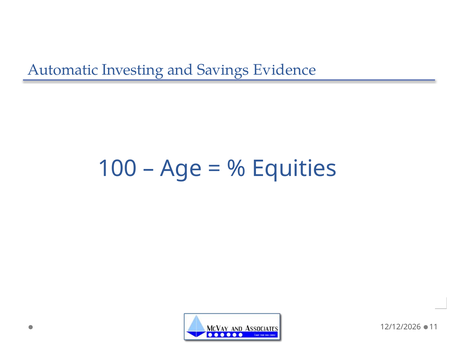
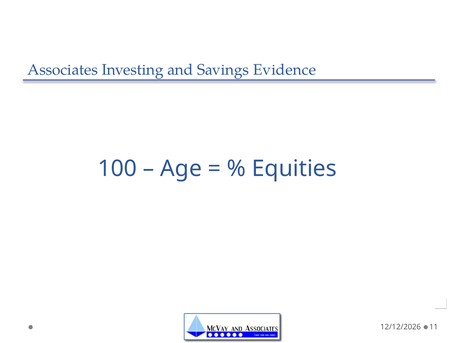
Automatic: Automatic -> Associates (63, 70)
